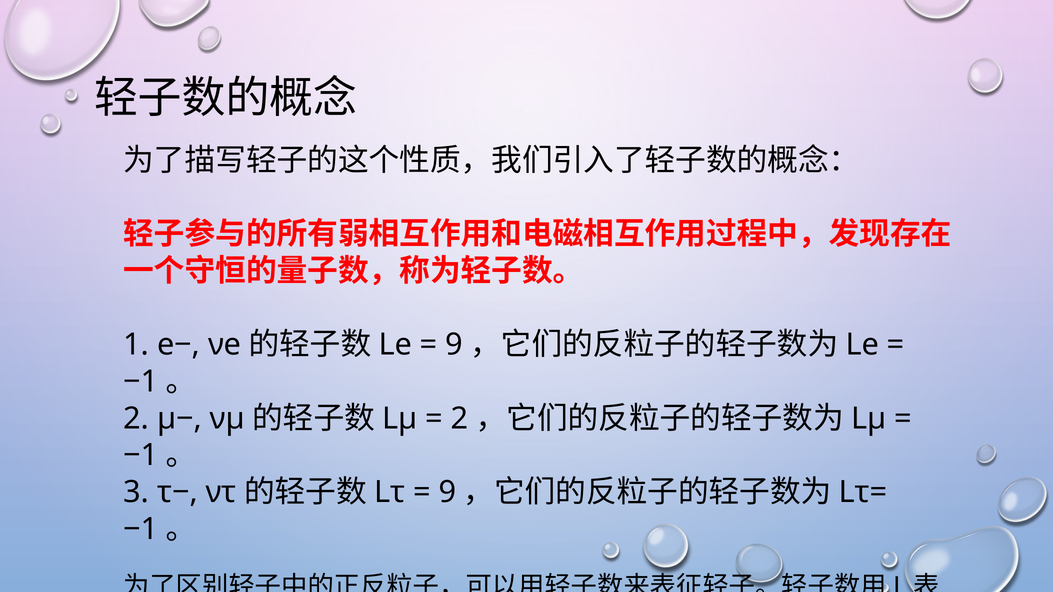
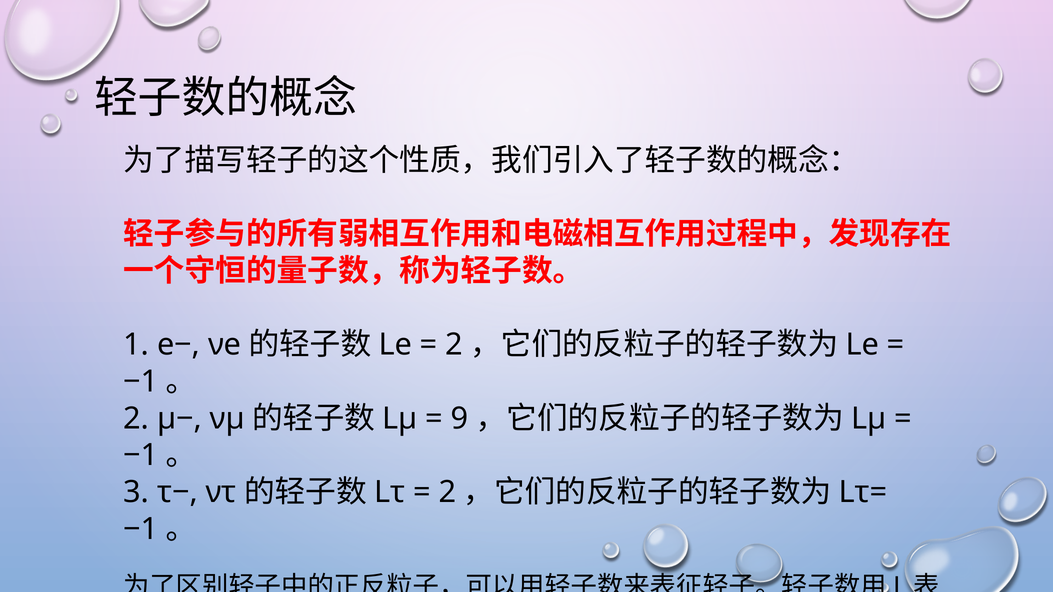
9: 9 -> 2 (454, 345)
2: 2 -> 9 (460, 419)
9: 9 -> 2 (447, 492)
